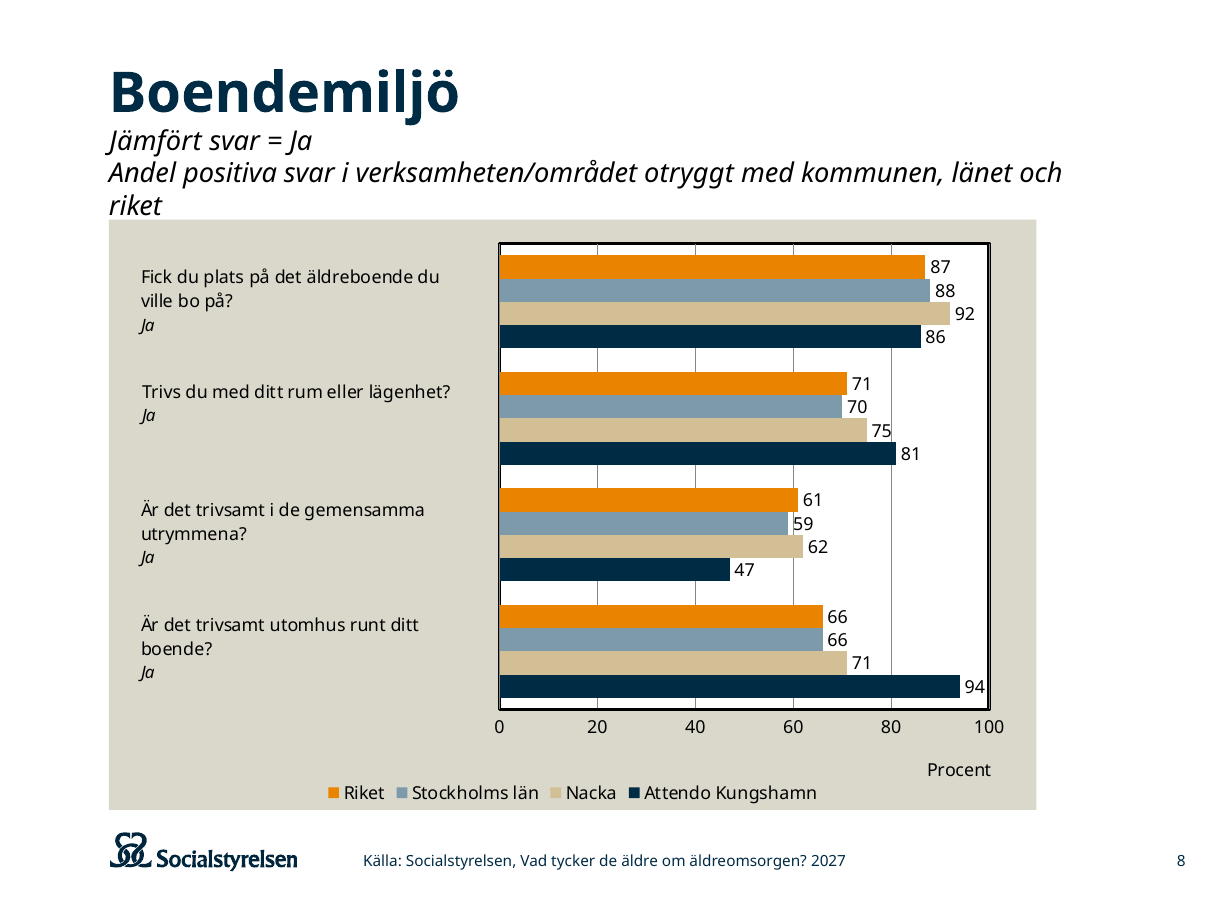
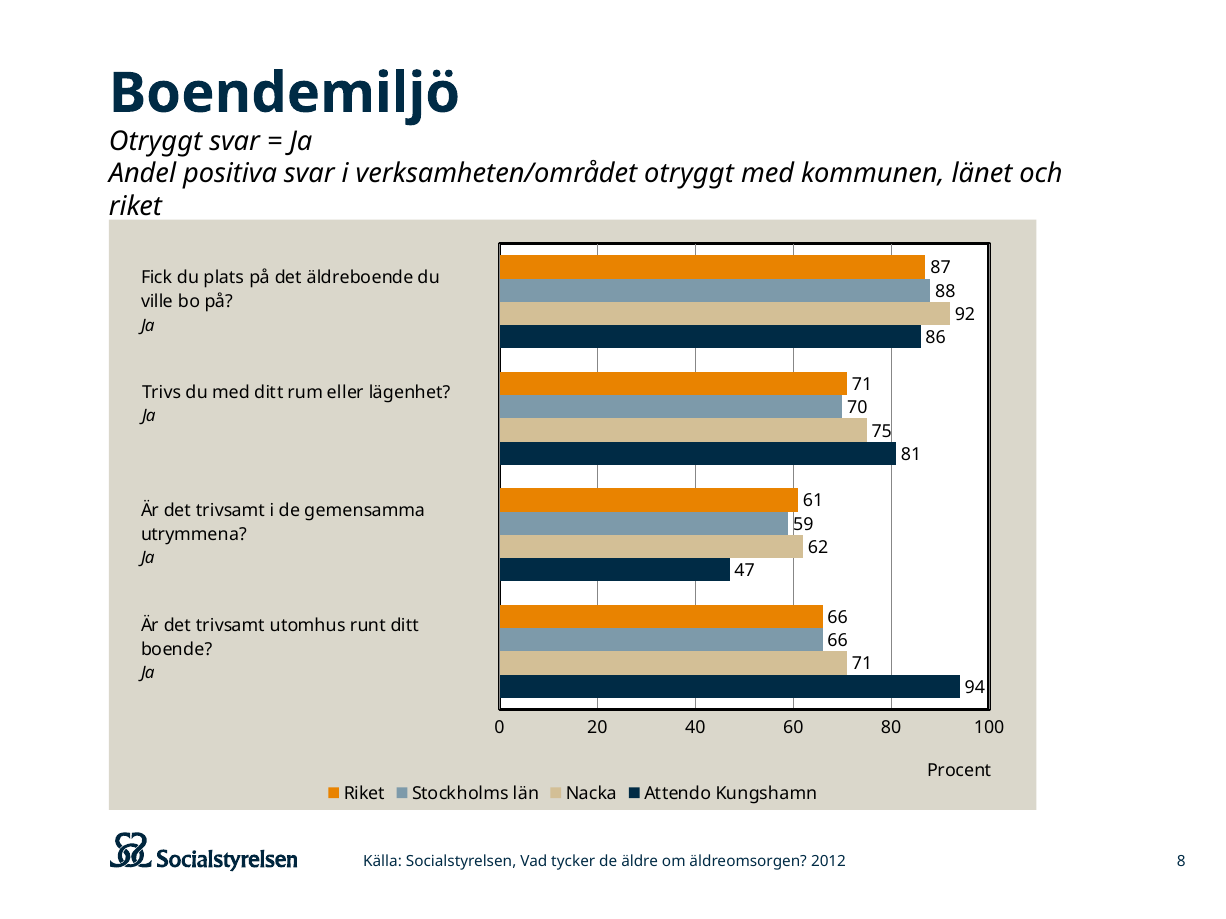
Jämfört: Jämfört -> Otryggt (156, 141)
2027: 2027 -> 2012 (829, 862)
